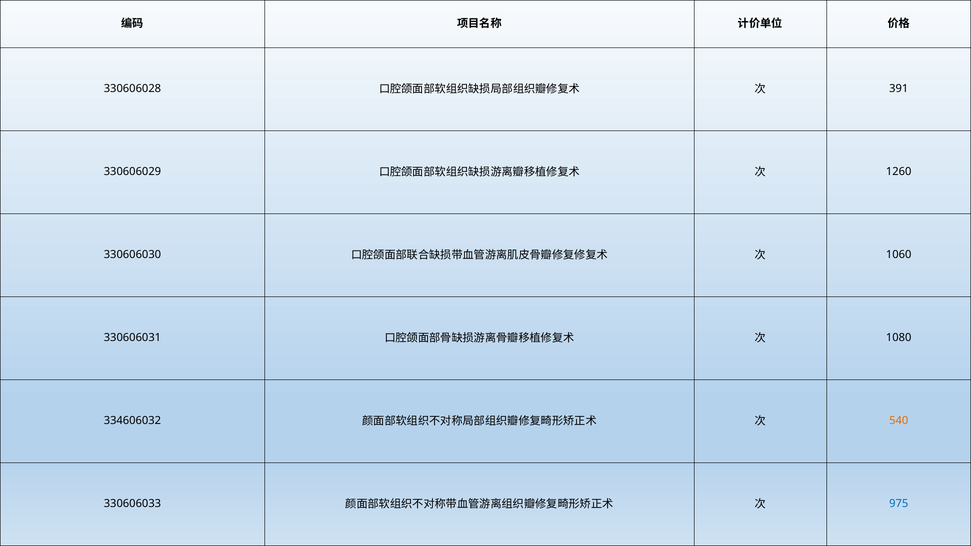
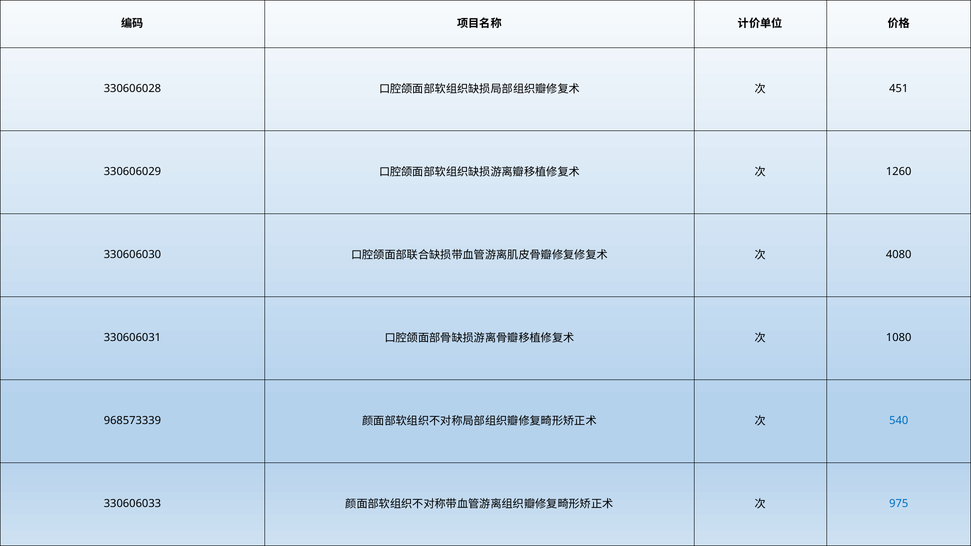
391: 391 -> 451 (899, 89)
1060: 1060 -> 4080 (899, 255)
334606032: 334606032 -> 968573339 (132, 421)
540 colour: orange -> blue (899, 421)
